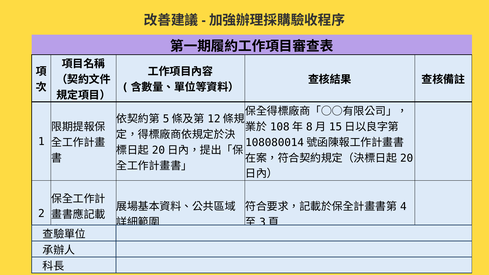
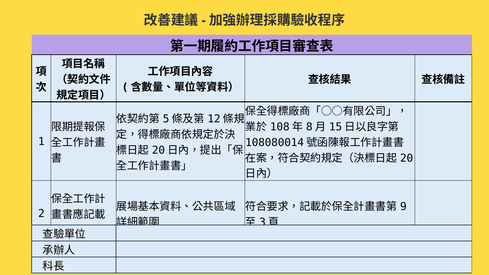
4: 4 -> 9 (403, 207)
